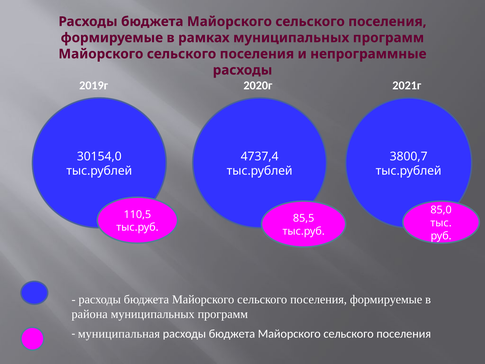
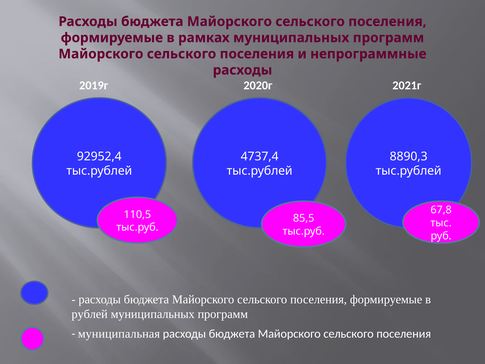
30154,0: 30154,0 -> 92952,4 (99, 156)
3800,7: 3800,7 -> 8890,3 (409, 156)
85,0: 85,0 -> 67,8 (441, 210)
района: района -> рублей (90, 314)
